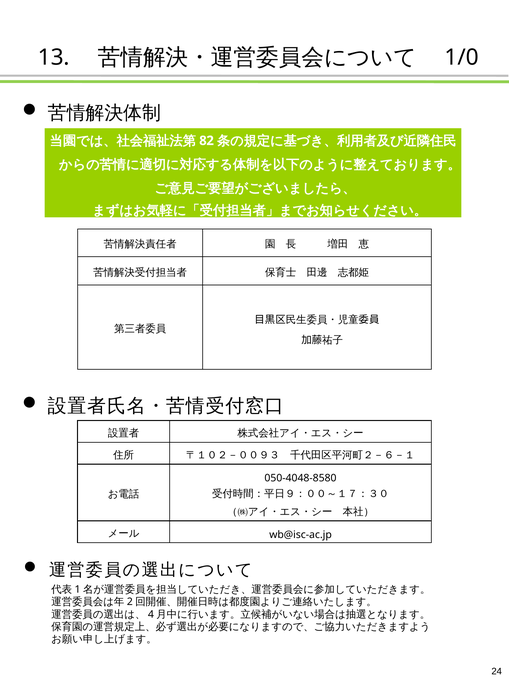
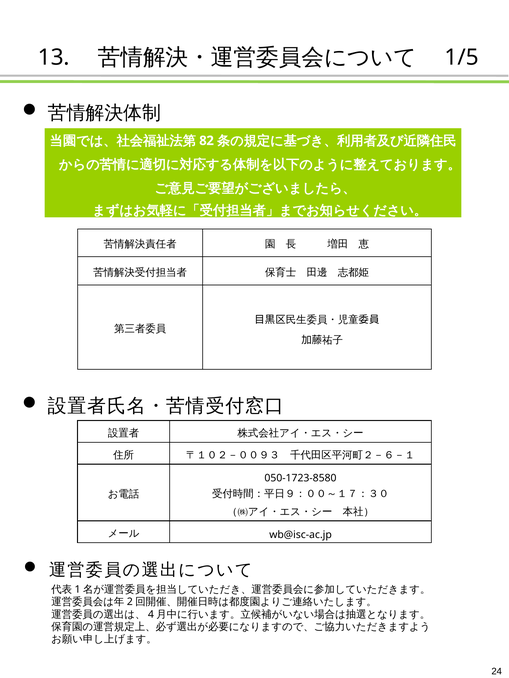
1/0: 1/0 -> 1/5 (462, 57)
050-4048-8580: 050-4048-8580 -> 050-1723-8580 (300, 479)
